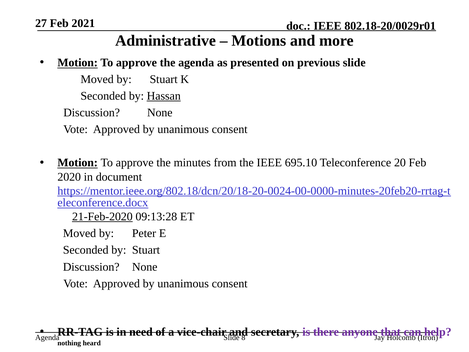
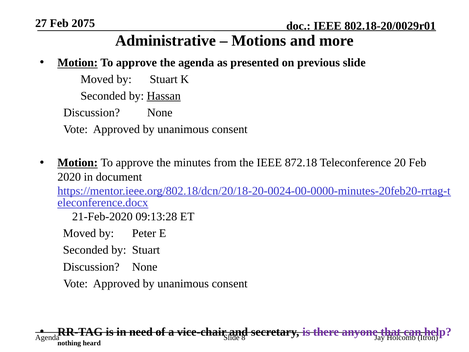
2021: 2021 -> 2075 (83, 23)
695.10: 695.10 -> 872.18 (301, 163)
21-Feb-2020 underline: present -> none (102, 217)
